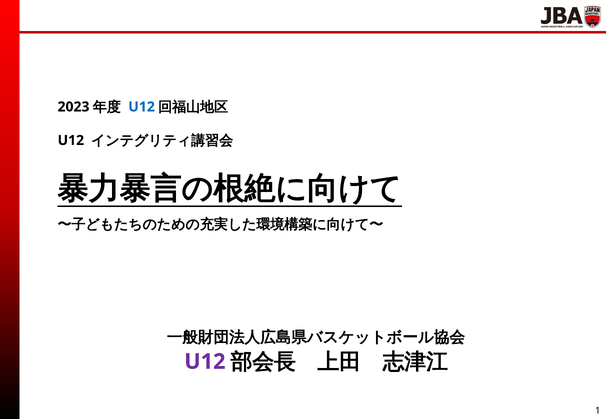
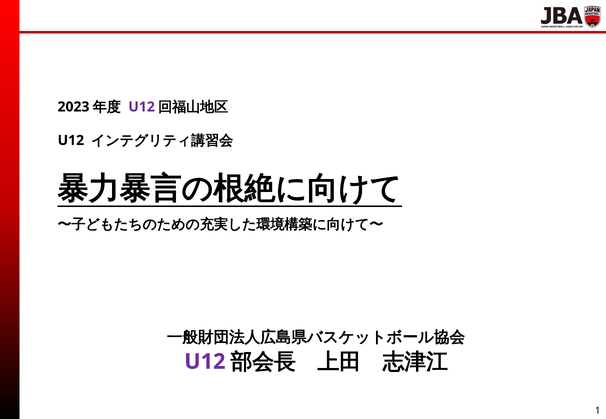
U12 colour: blue -> purple (142, 107)
